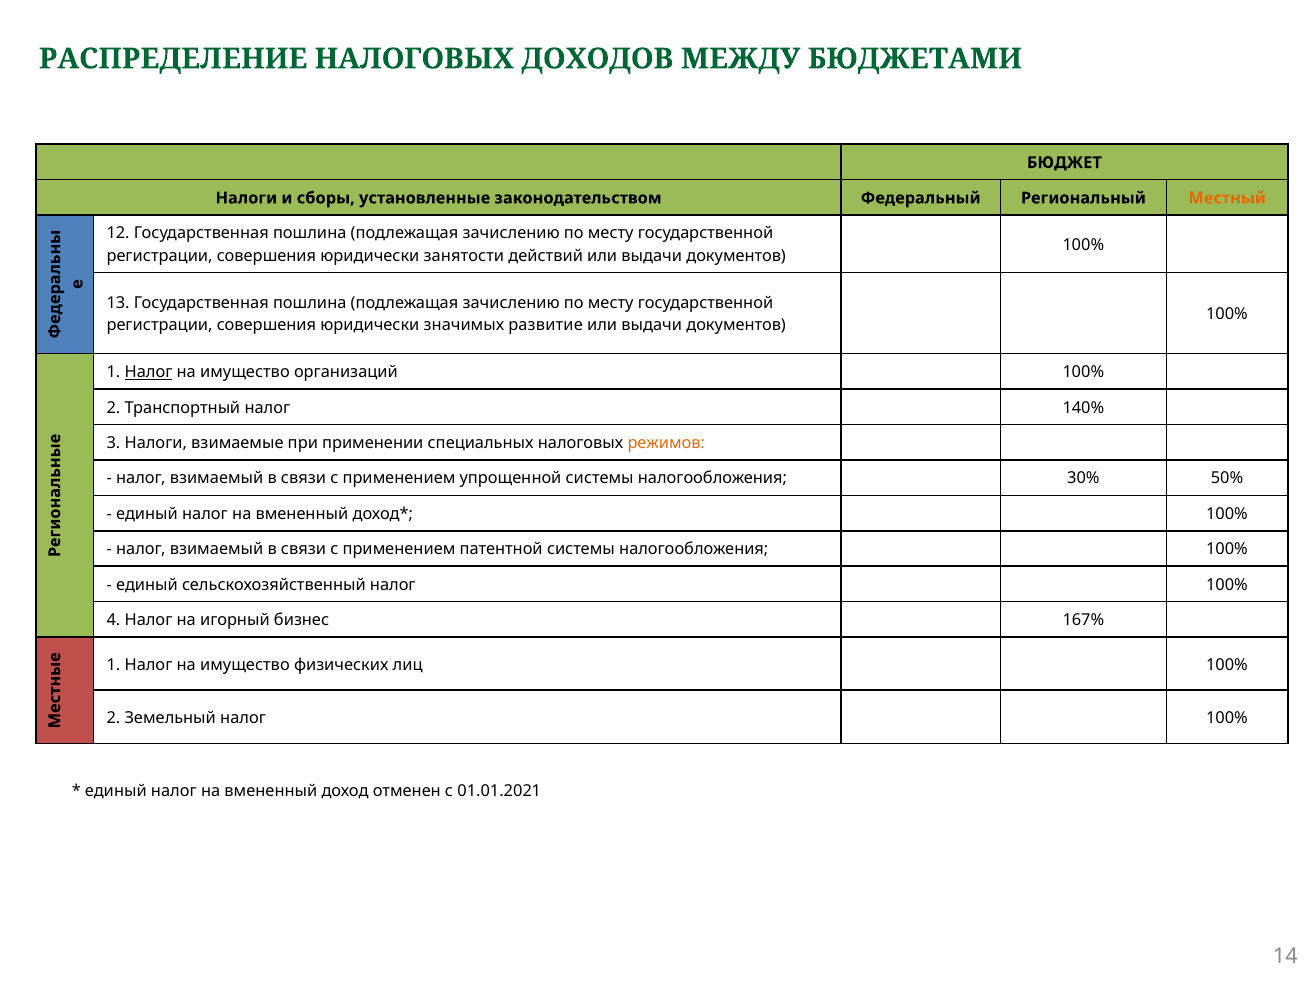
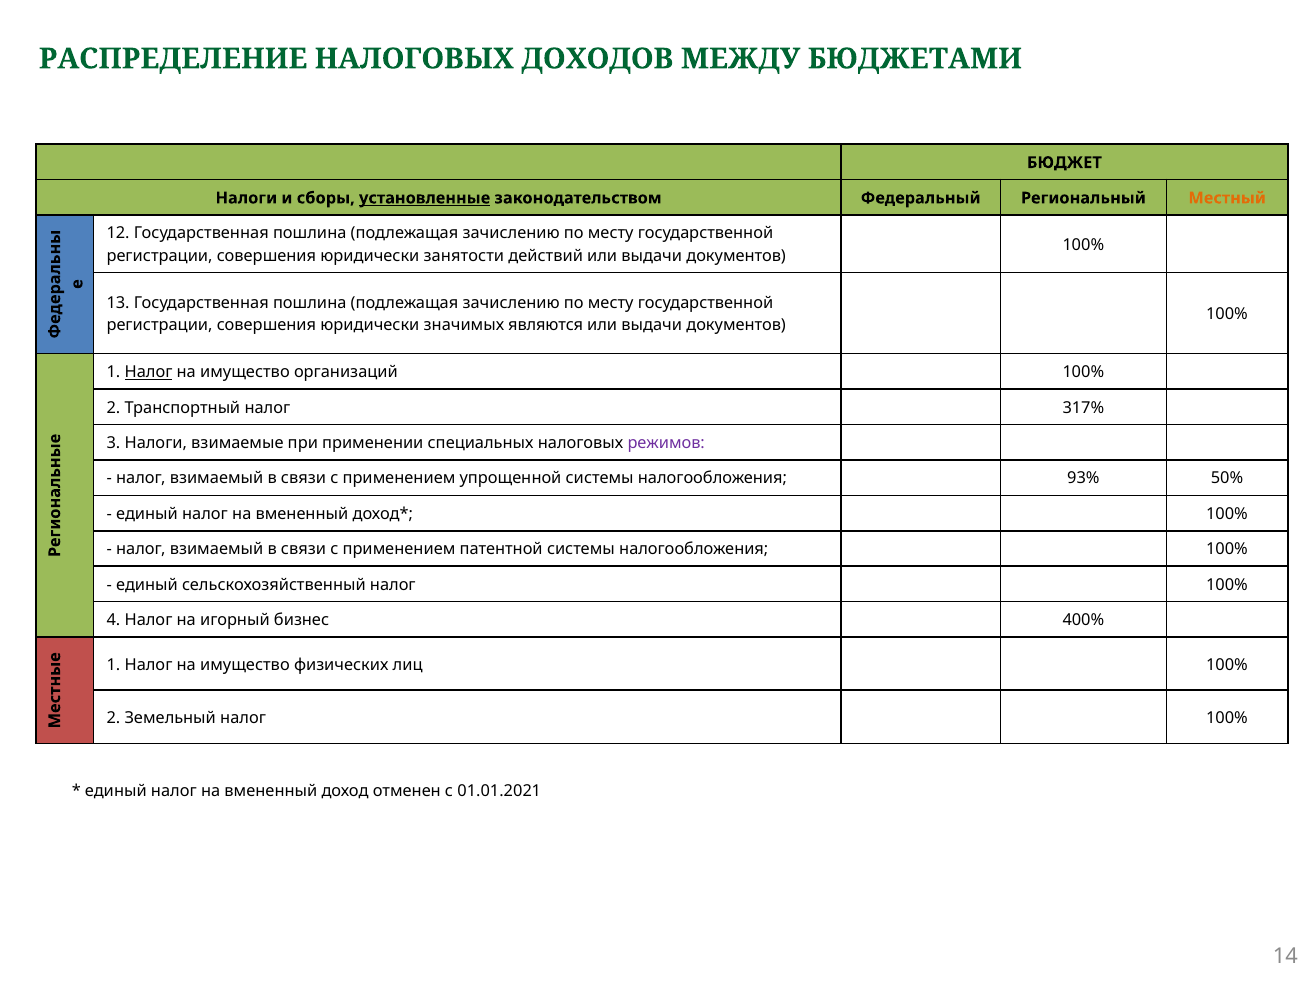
установленные underline: none -> present (425, 198)
развитие: развитие -> являются (546, 325)
140%: 140% -> 317% (1083, 408)
режимов colour: orange -> purple (666, 443)
30%: 30% -> 93% (1083, 479)
167%: 167% -> 400% (1083, 620)
